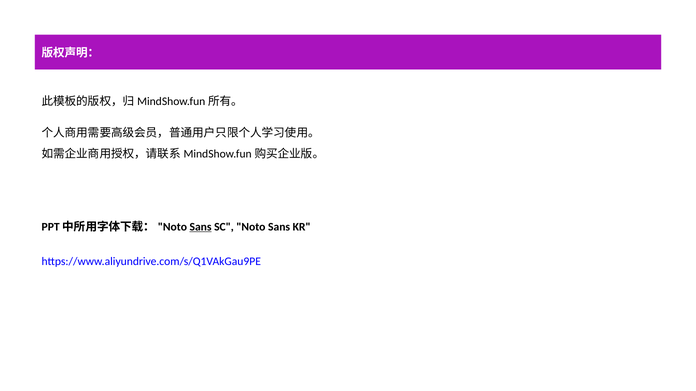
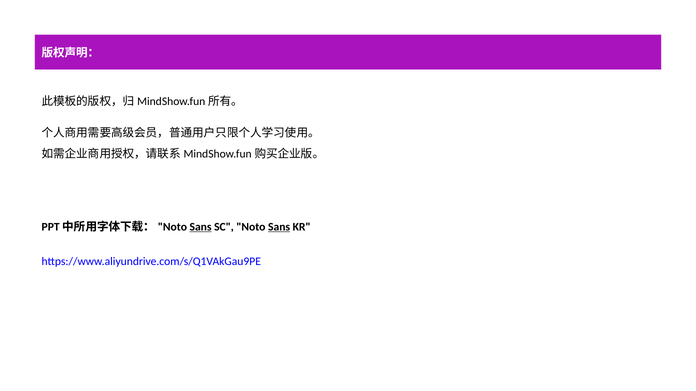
Sans underline: none -> present (279, 227)
